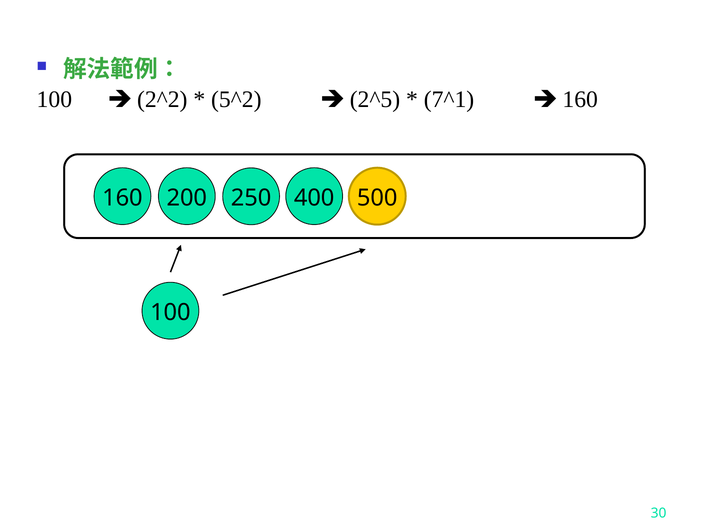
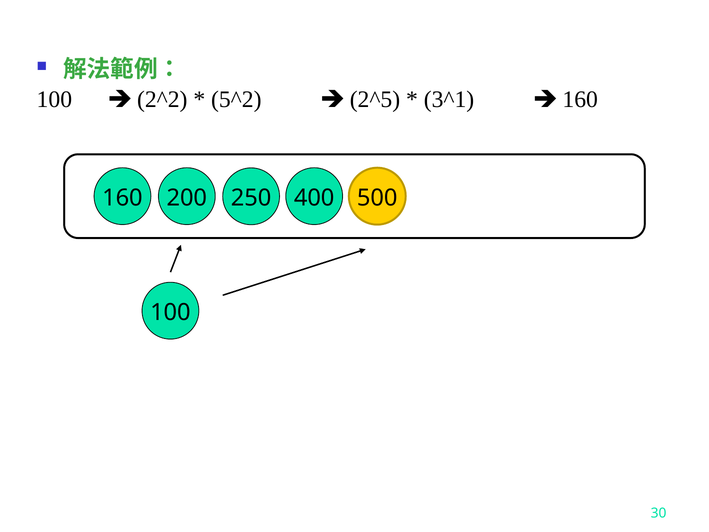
7^1: 7^1 -> 3^1 (449, 100)
